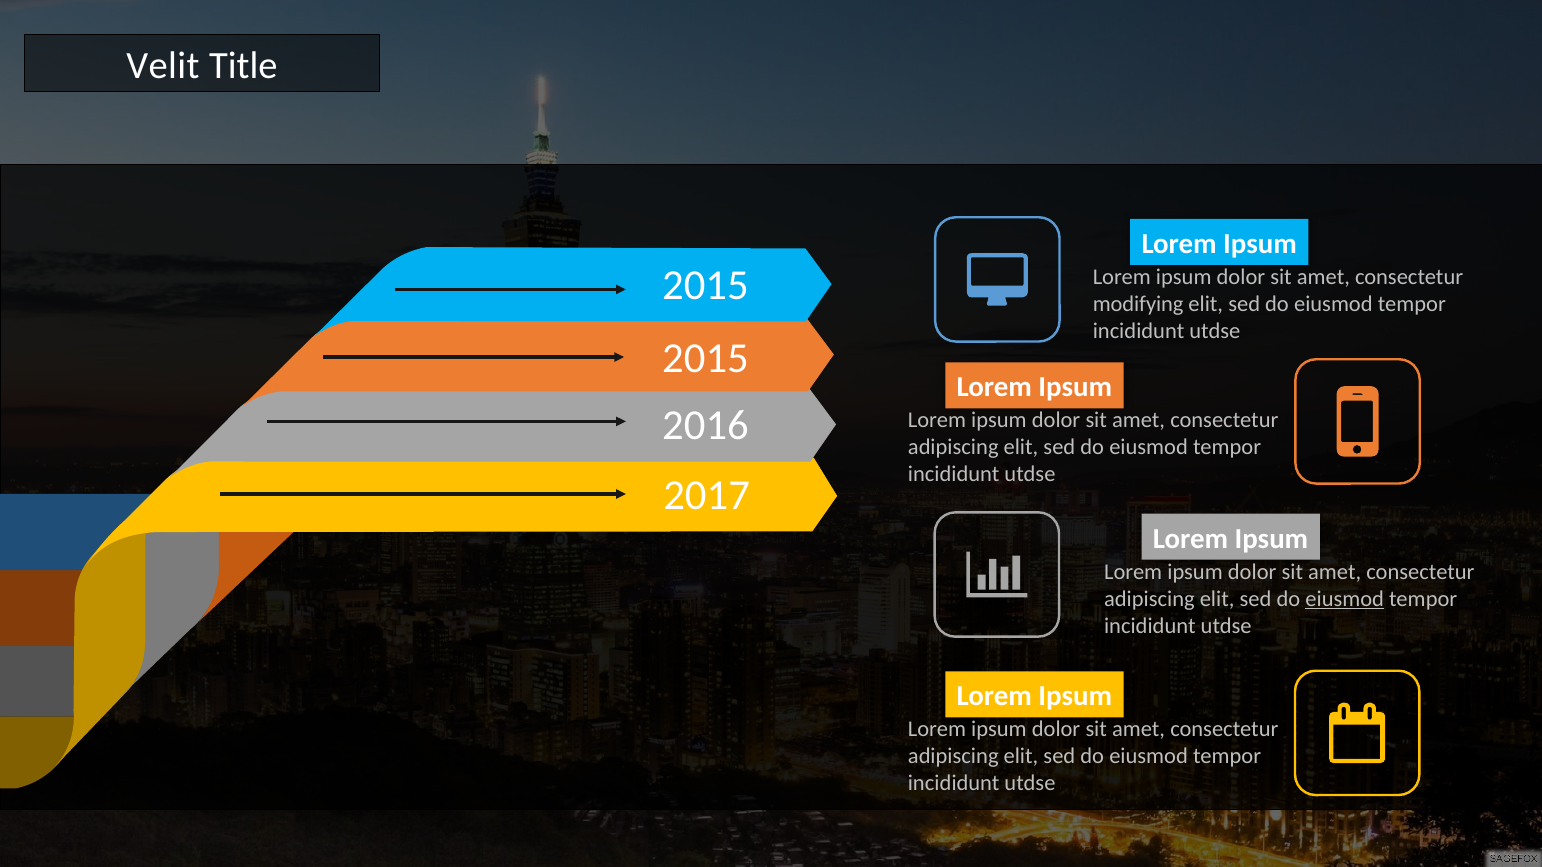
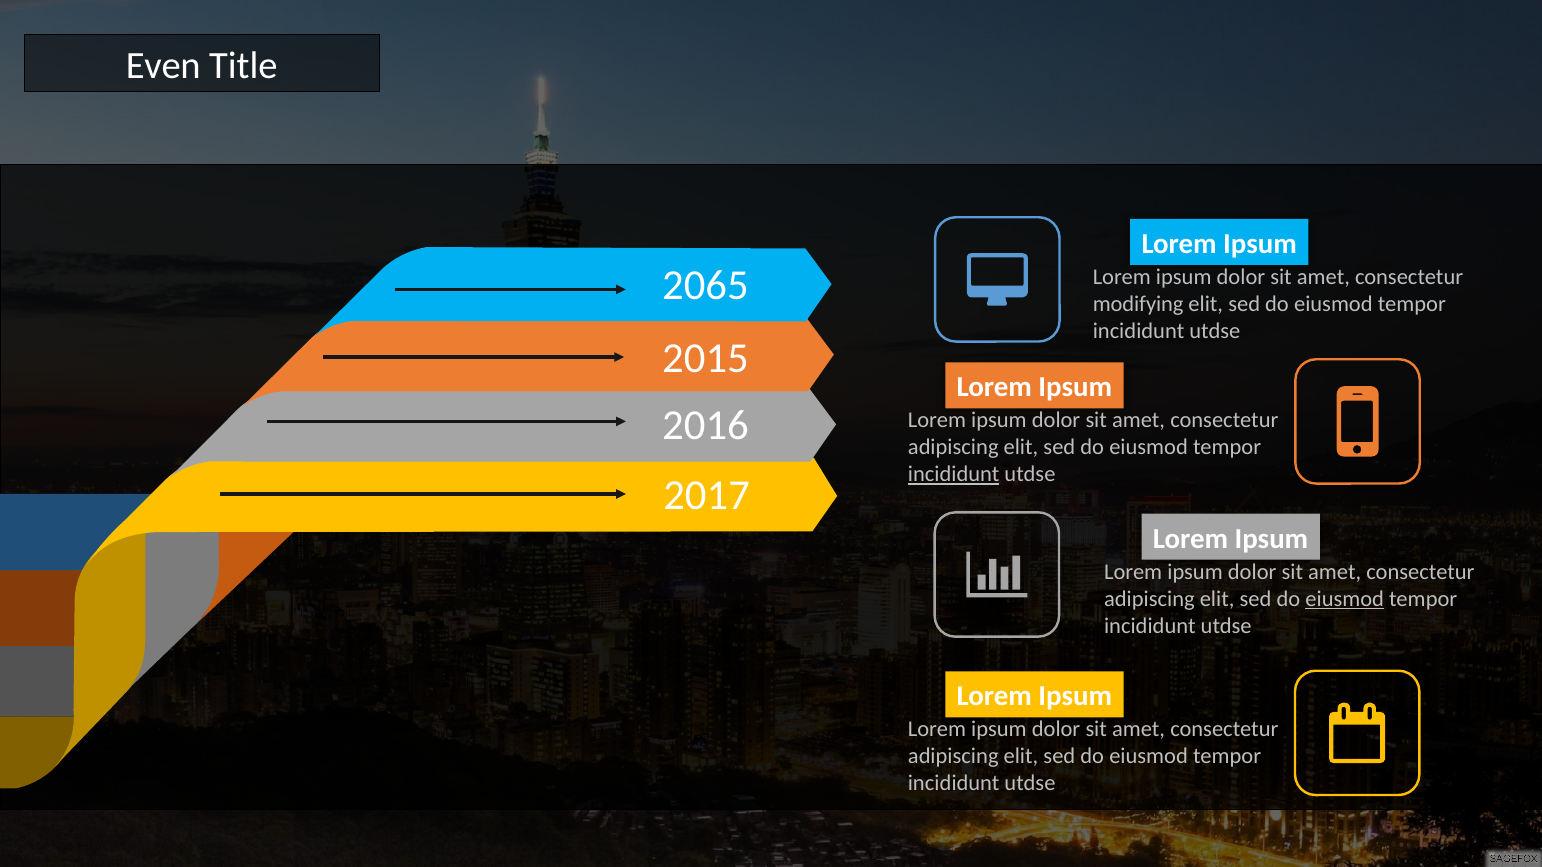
Velit: Velit -> Even (163, 66)
2015: 2015 -> 2065 (705, 285)
incididunt underline: none -> present (954, 475)
